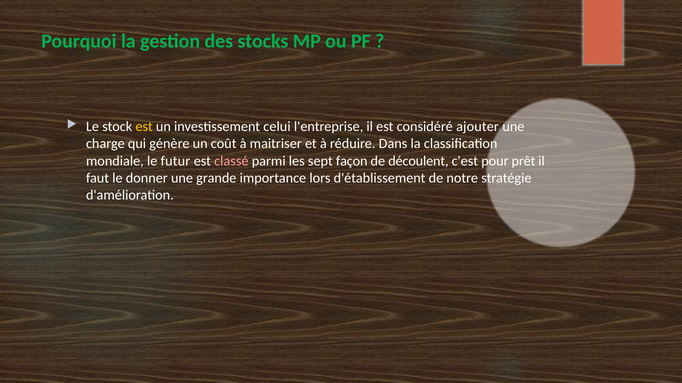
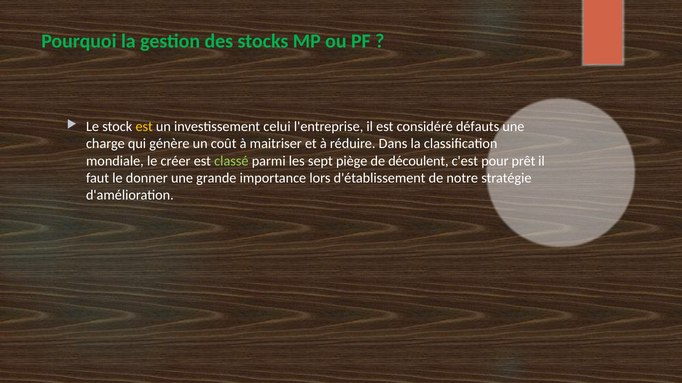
ajouter: ajouter -> défauts (478, 127)
futur: futur -> créer (176, 161)
classé colour: pink -> light green (231, 161)
façon: façon -> piège (352, 161)
